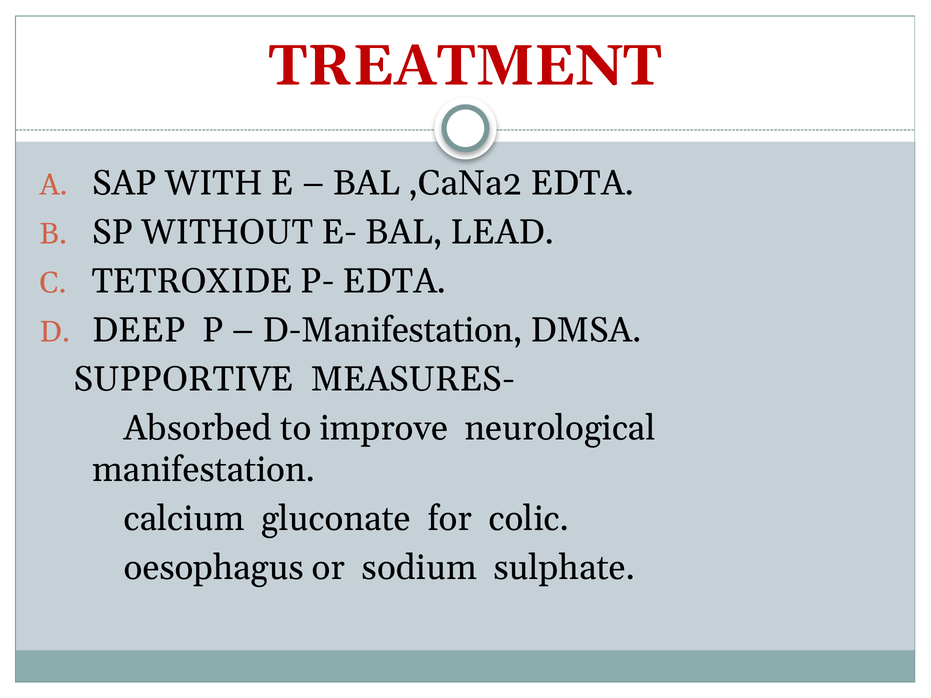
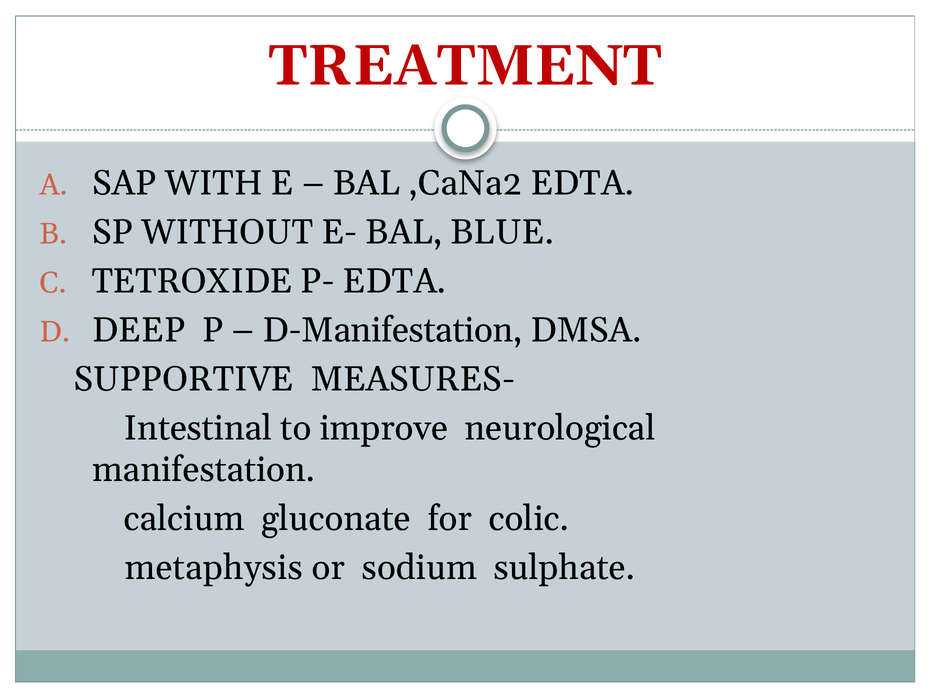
LEAD: LEAD -> BLUE (503, 232)
Absorbed: Absorbed -> Intestinal (198, 428)
oesophagus: oesophagus -> metaphysis (214, 568)
